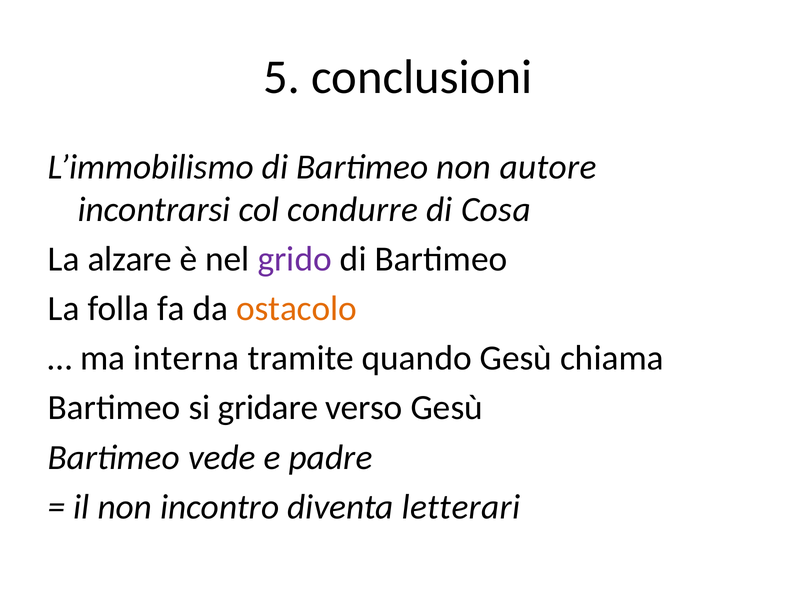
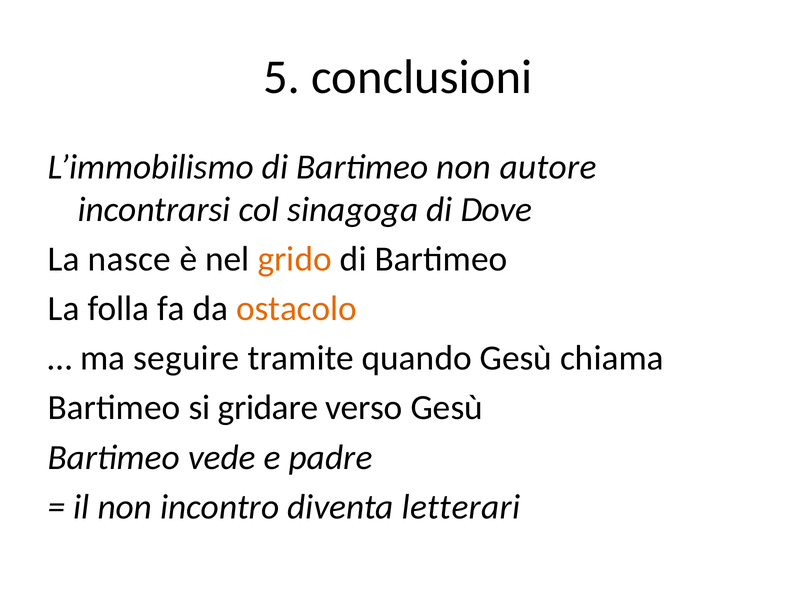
condurre: condurre -> sinagoga (353, 210)
Cosa: Cosa -> Dove (496, 210)
alzare: alzare -> nasce (129, 259)
grido colour: purple -> orange (295, 259)
interna: interna -> seguire (186, 358)
